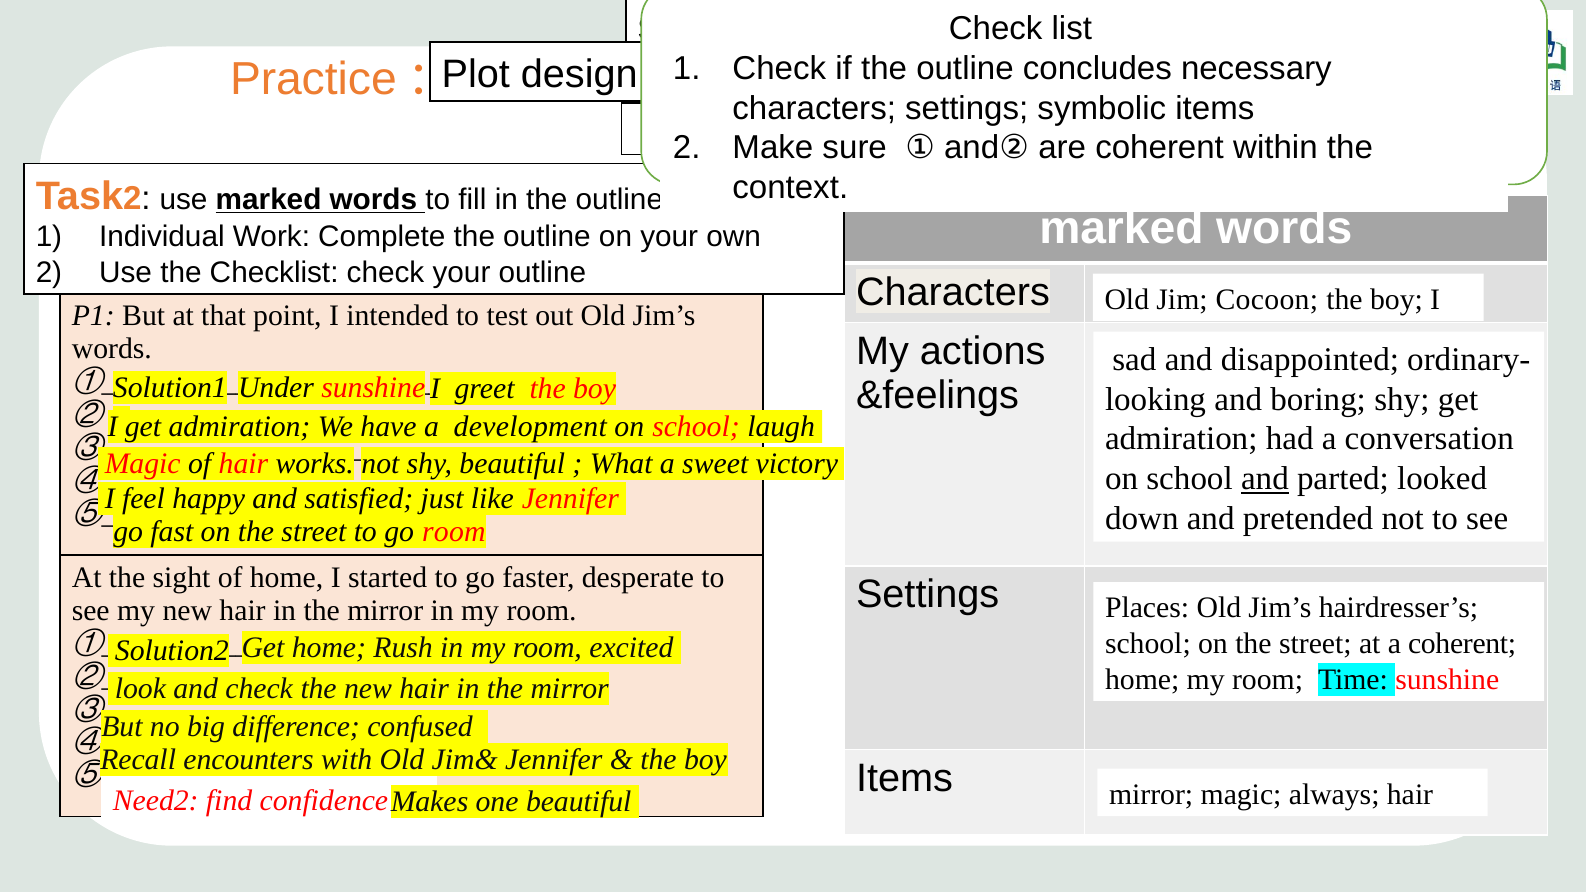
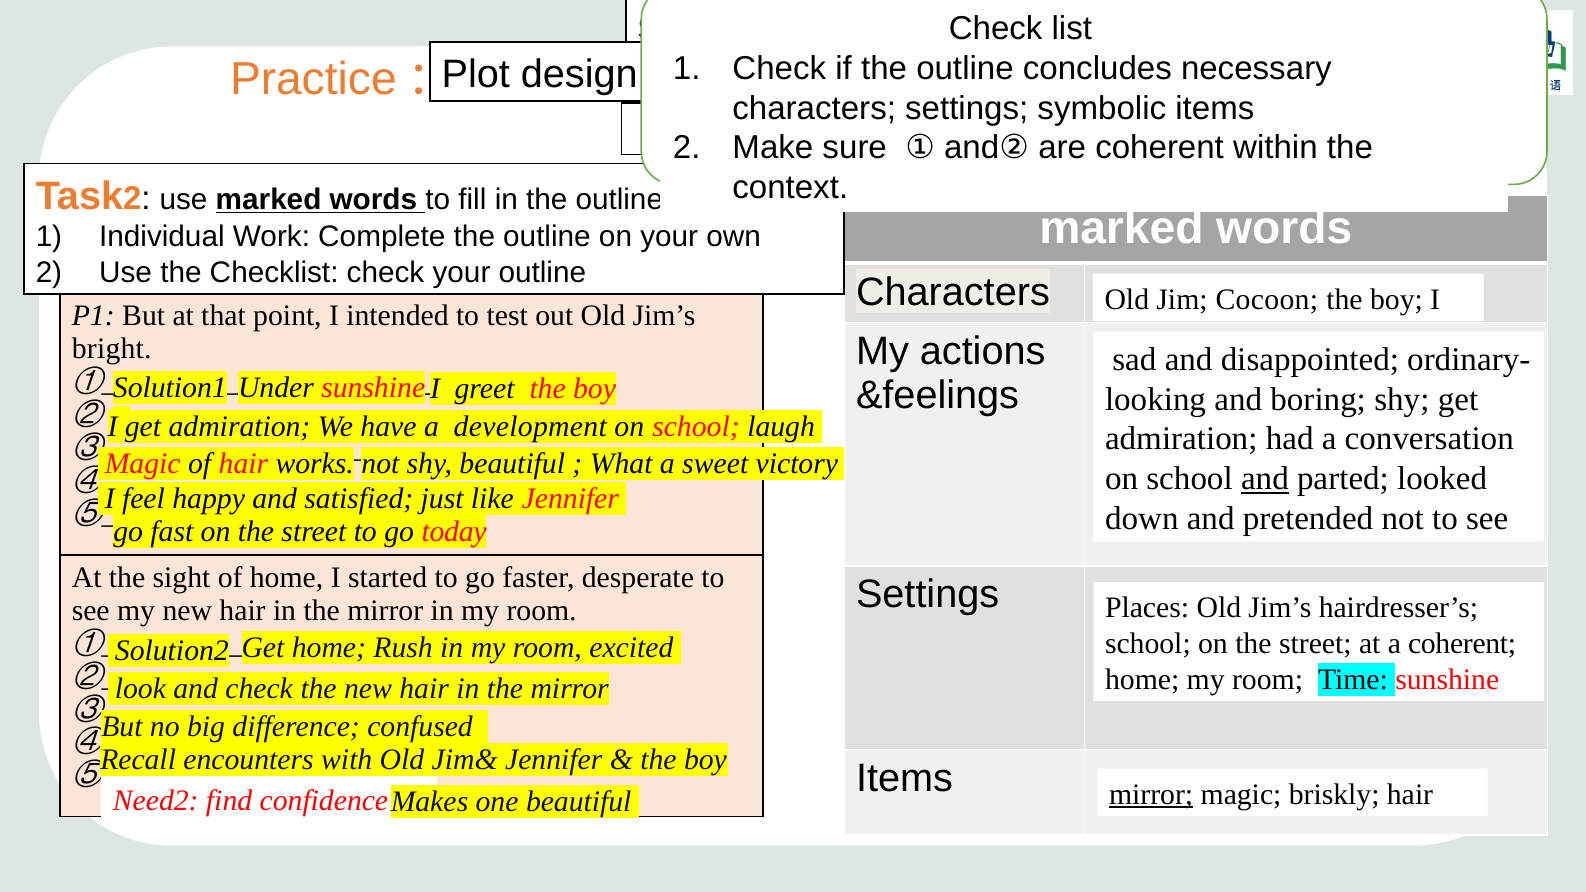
words: words -> bright (112, 349)
room: room -> today (454, 532)
mirror underline: none -> present (1151, 795)
always: always -> briskly (1334, 795)
